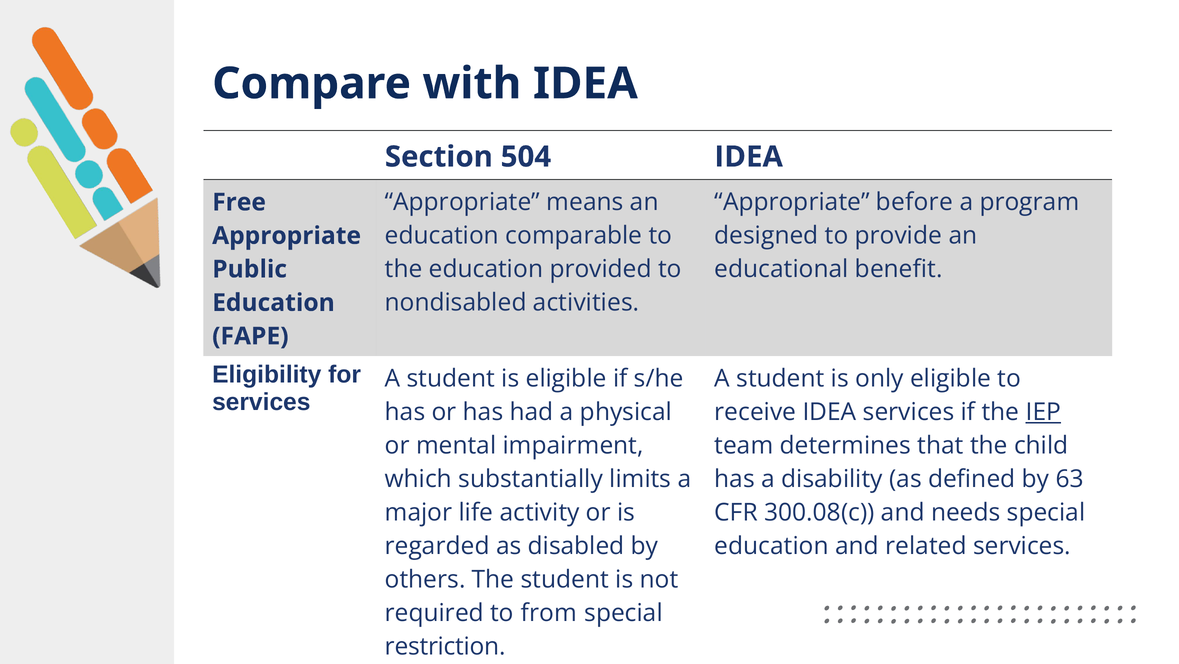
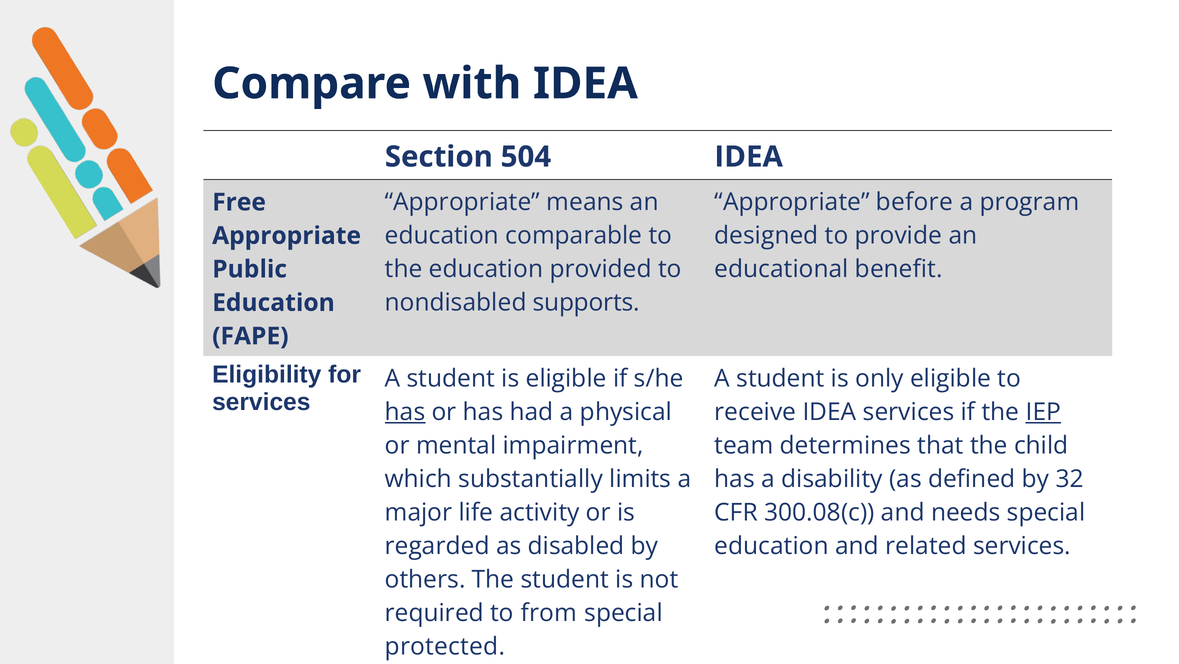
activities: activities -> supports (586, 302)
has underline: none -> present (405, 412)
63: 63 -> 32 (1070, 479)
restriction: restriction -> protected (445, 646)
